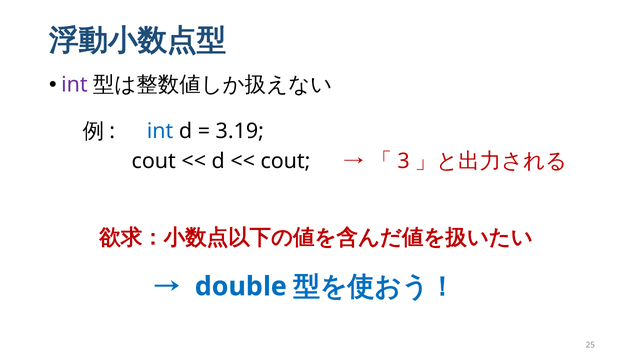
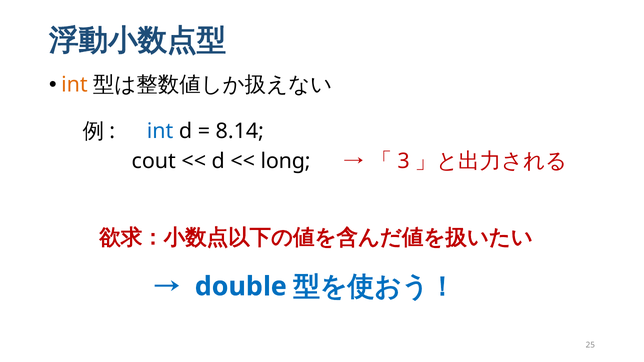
int colour: purple -> orange (74, 85)
3.19: 3.19 -> 8.14 (240, 131)
cout: cout -> long (286, 161)
